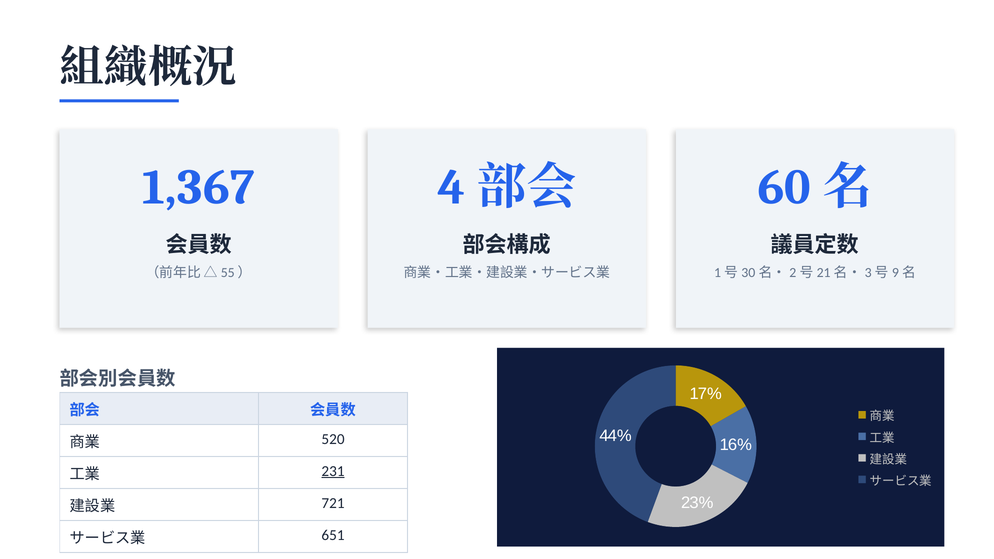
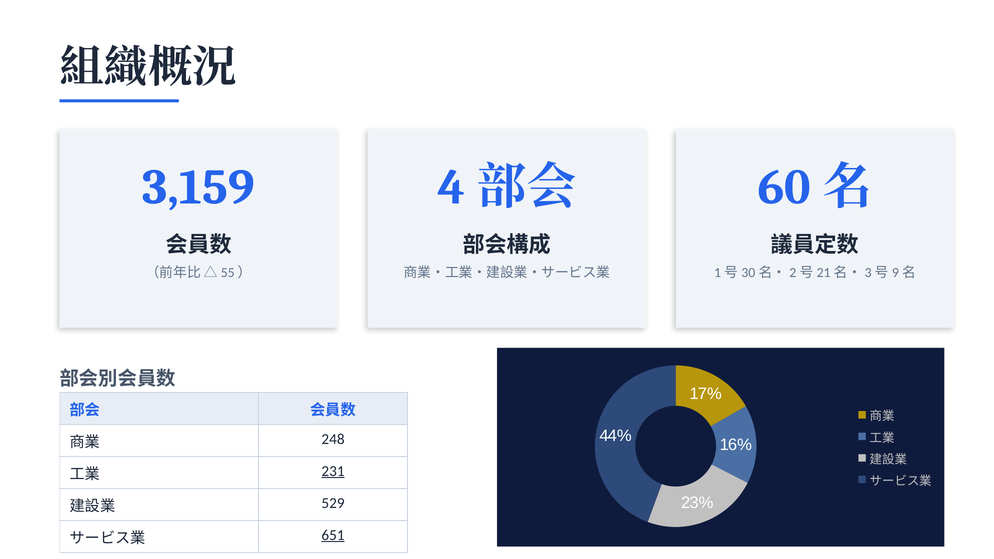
1,367: 1,367 -> 3,159 (199, 187)
520: 520 -> 248 (333, 439)
721: 721 -> 529 (333, 503)
651 underline: none -> present (333, 535)
